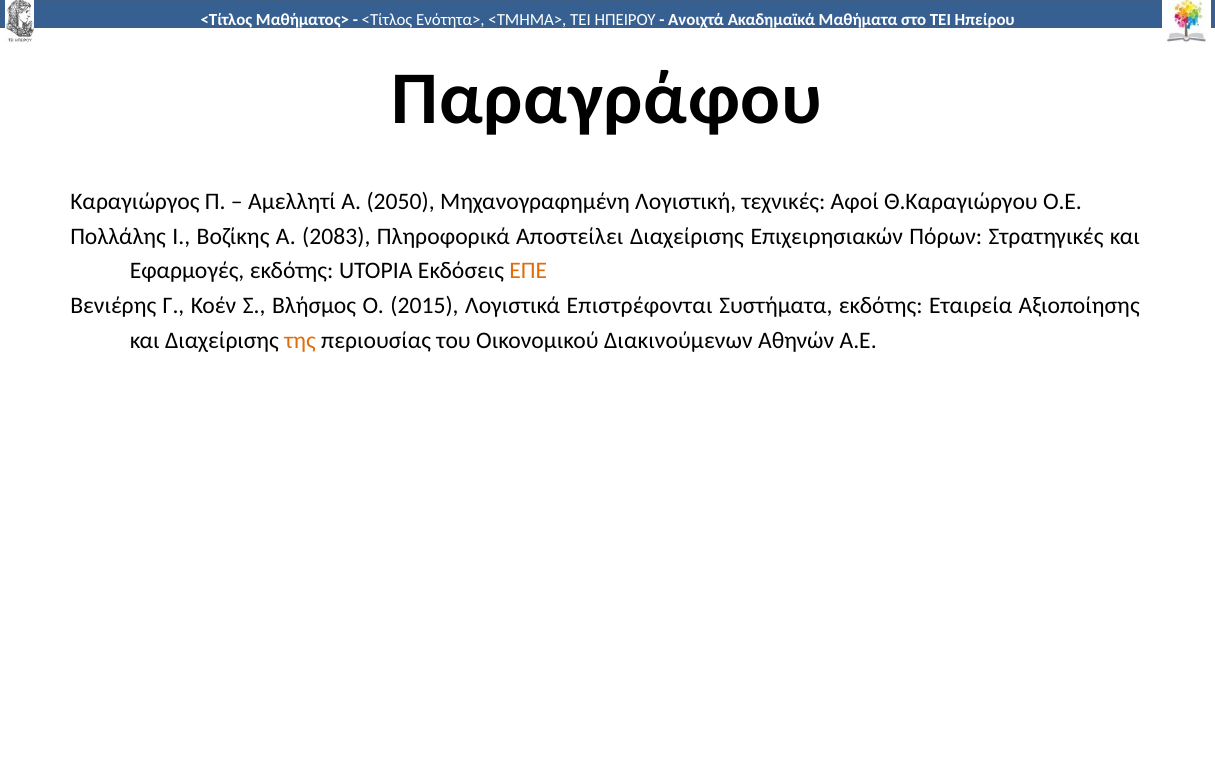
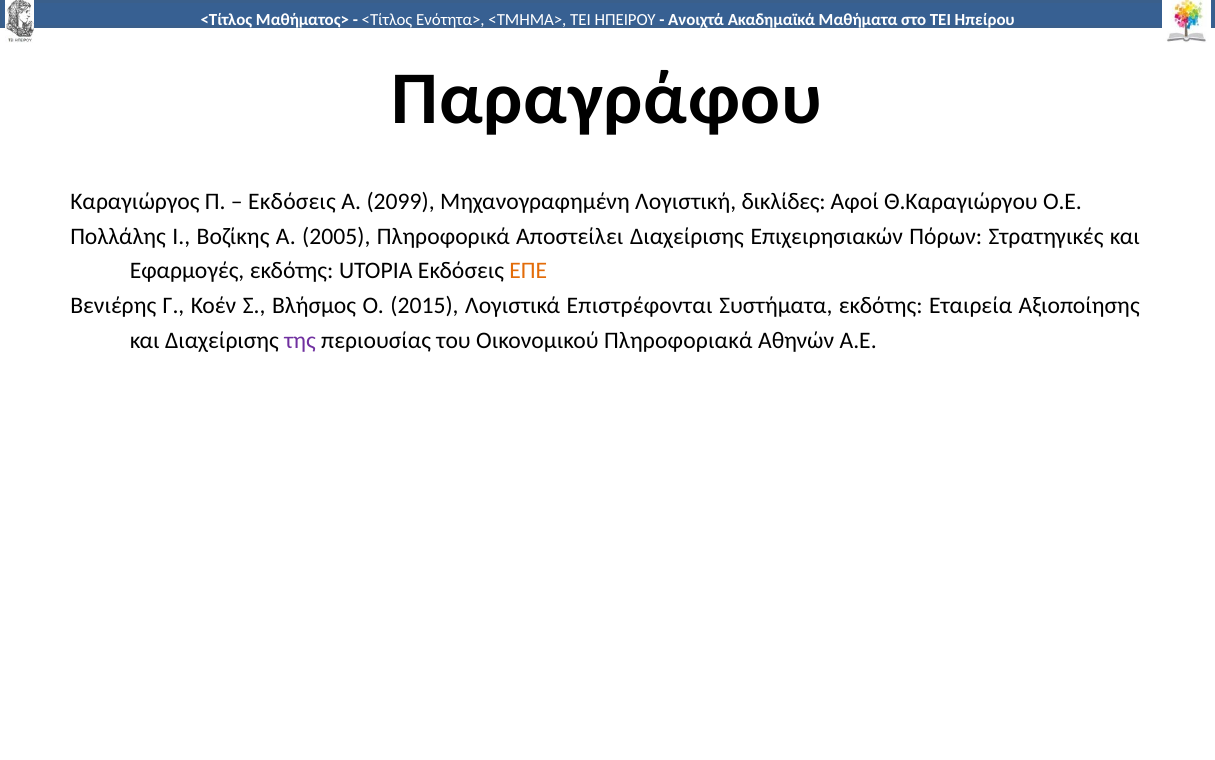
Αμελλητί: Αμελλητί -> Εκδόσεις (292, 201)
2050: 2050 -> 2099 (401, 201)
τεχνικές: τεχνικές -> δικλίδες (784, 201)
2083: 2083 -> 2005 (336, 236)
της colour: orange -> purple (300, 340)
Διακινούμενων: Διακινούμενων -> Πληροφοριακά (678, 340)
